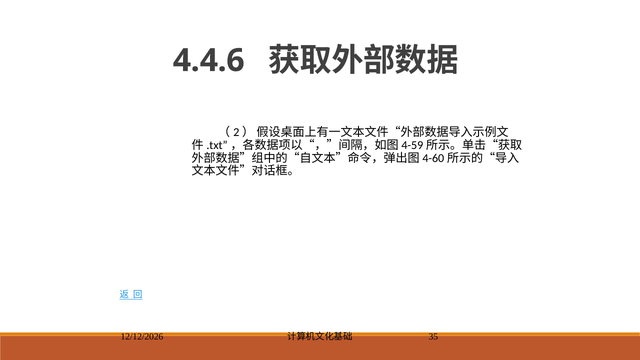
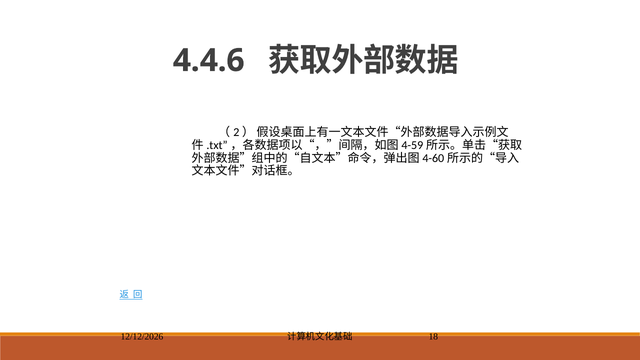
35: 35 -> 18 (433, 337)
